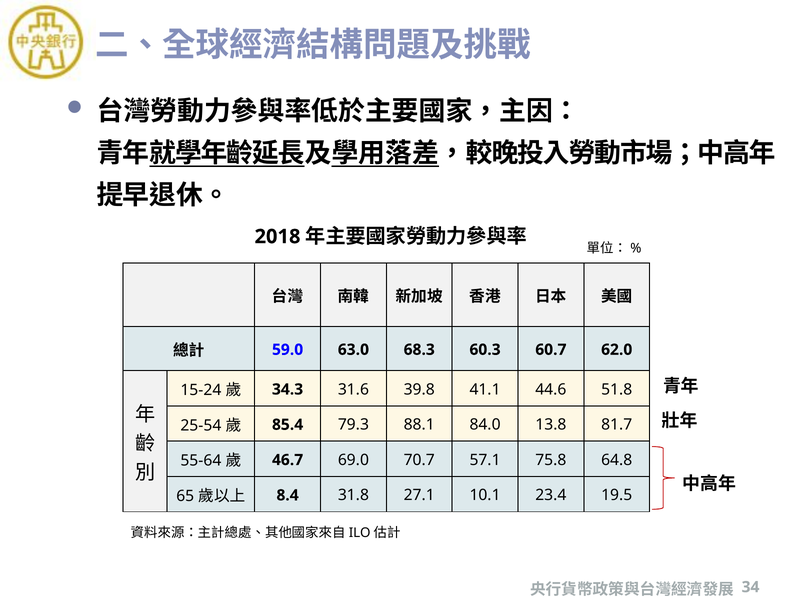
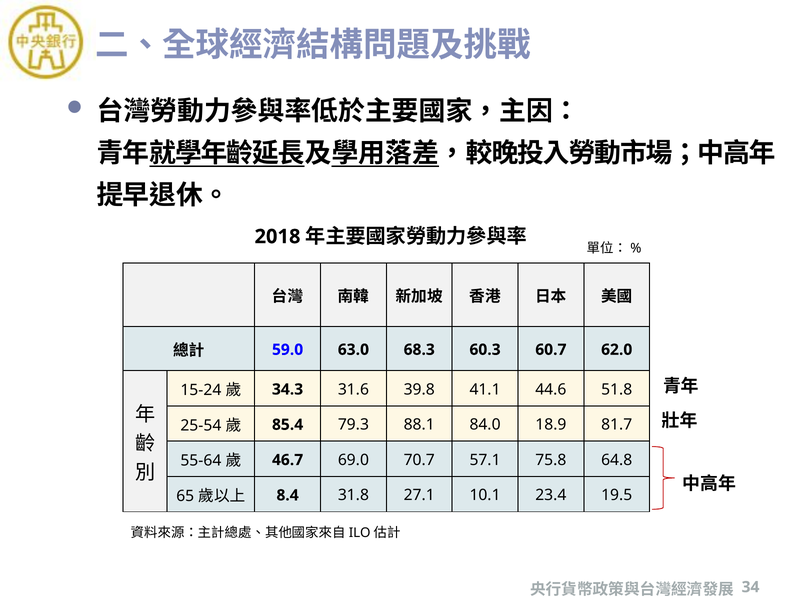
13.8: 13.8 -> 18.9 (551, 425)
